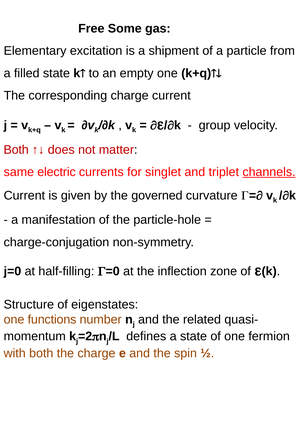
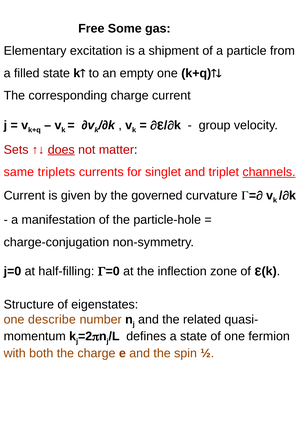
Both: Both -> Sets (16, 150)
does underline: none -> present (61, 150)
electric: electric -> triplets (56, 172)
functions: functions -> describe (52, 319)
